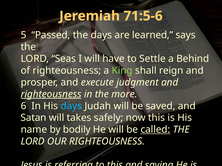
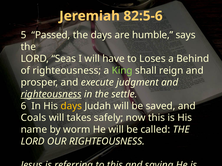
71:5-6: 71:5-6 -> 82:5-6 (143, 16)
learned: learned -> humble (153, 35)
Settle: Settle -> Loses (152, 59)
more: more -> settle (124, 94)
days colour: light blue -> yellow (71, 106)
Satan: Satan -> Coals (33, 118)
bodily: bodily -> worm (77, 130)
called underline: present -> none (155, 130)
